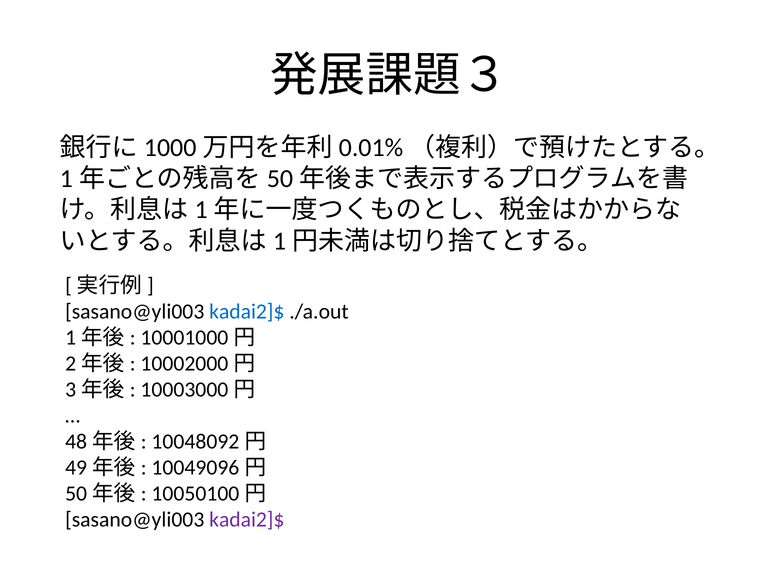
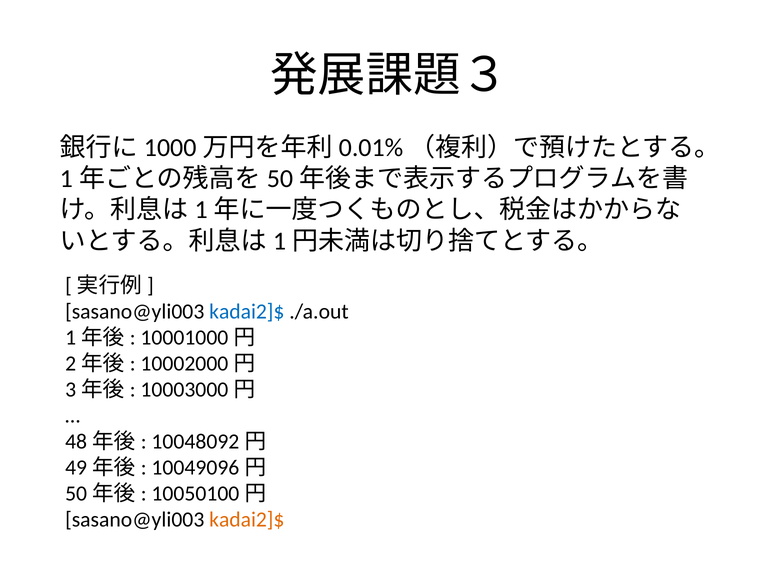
kadai2]$ colour: purple -> orange (247, 520)
